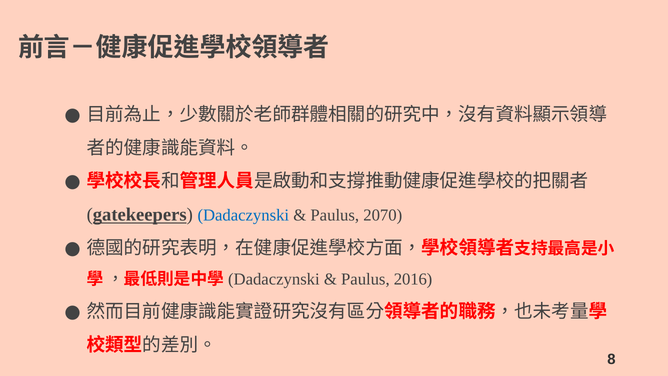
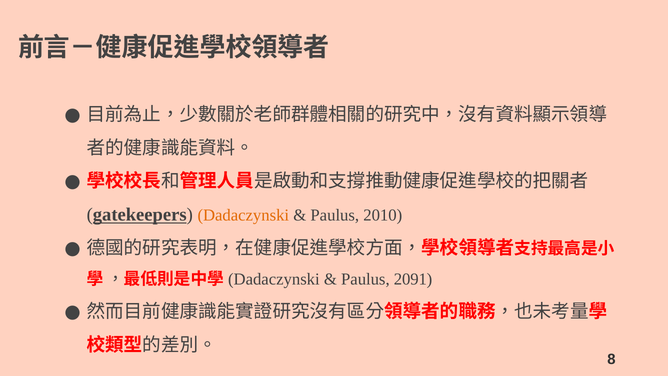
Dadaczynski colour: blue -> orange (243, 215)
2070: 2070 -> 2010 (383, 215)
2016: 2016 -> 2091 (413, 279)
